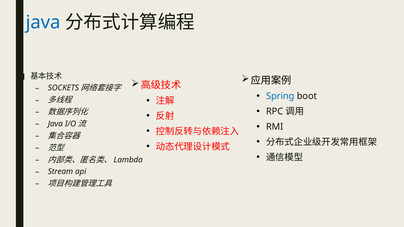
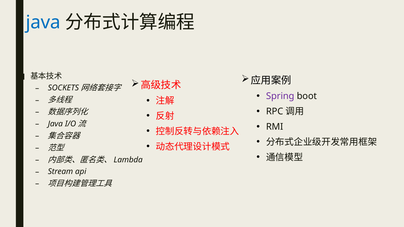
Spring colour: blue -> purple (280, 96)
